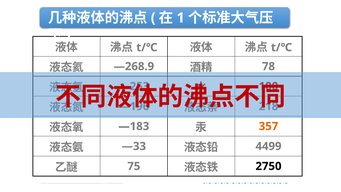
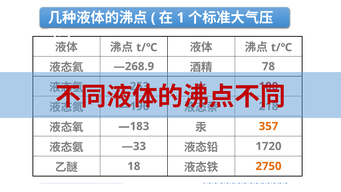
4499: 4499 -> 1720 (268, 146)
75: 75 -> 18 (134, 166)
2750 colour: black -> orange (268, 166)
